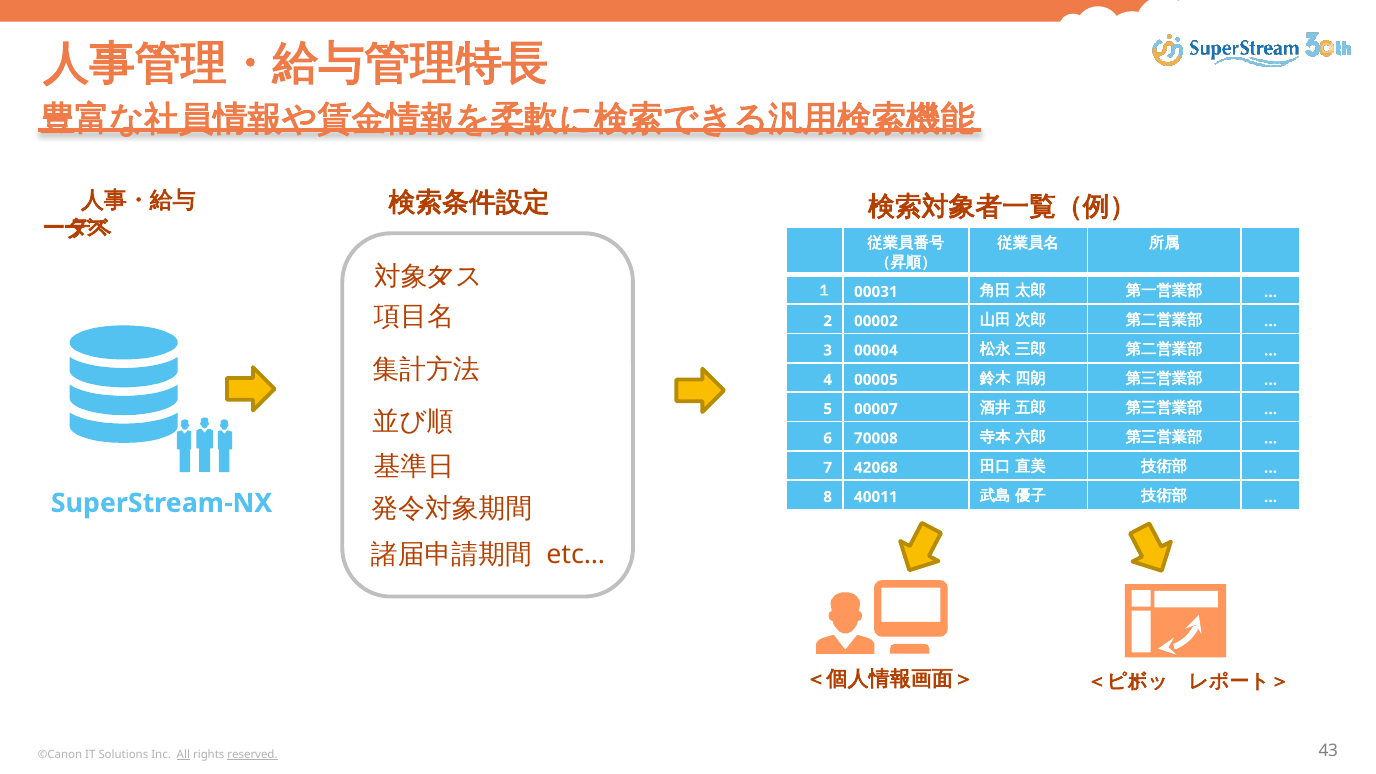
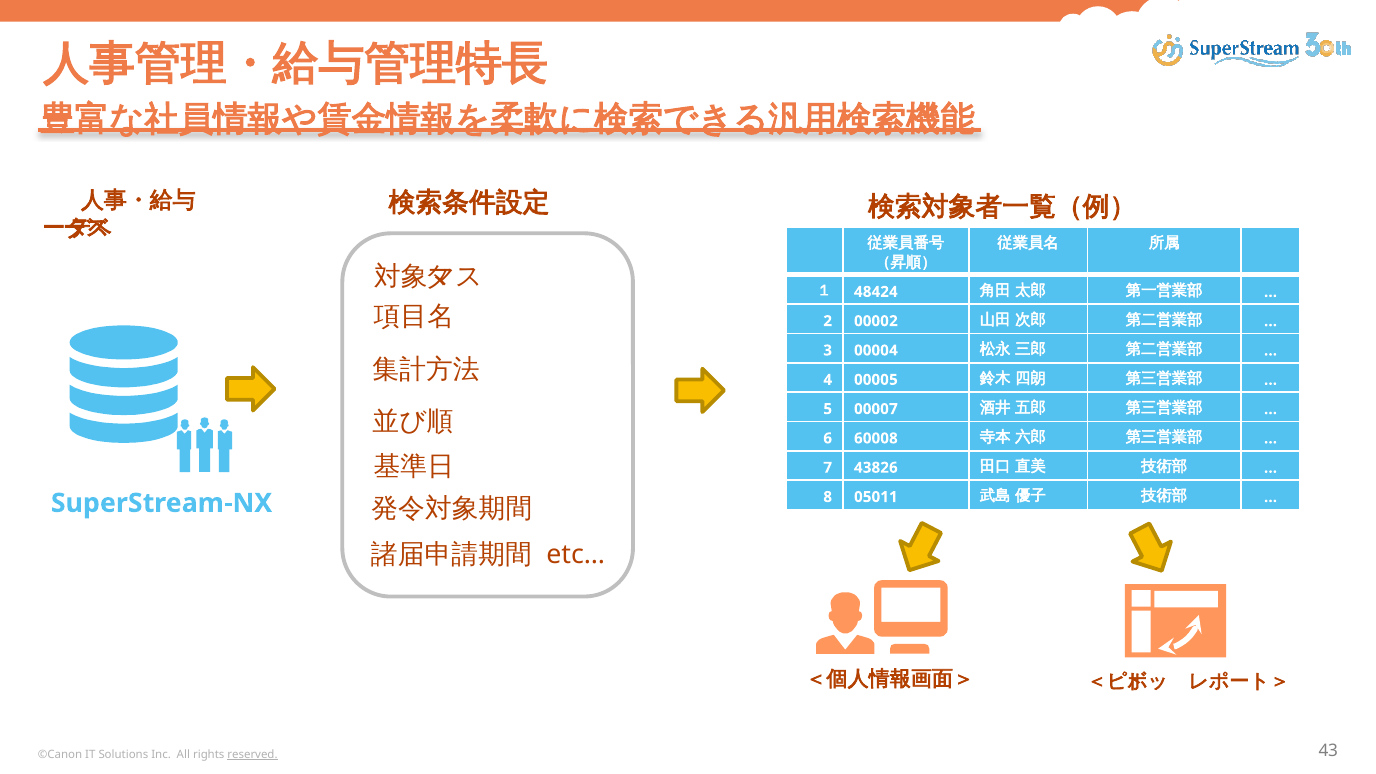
00031: 00031 -> 48424 (876, 292)
70008: 70008 -> 60008 (876, 438)
42068: 42068 -> 43826 (876, 468)
40011: 40011 -> 05011 (876, 497)
All underline: present -> none (183, 755)
